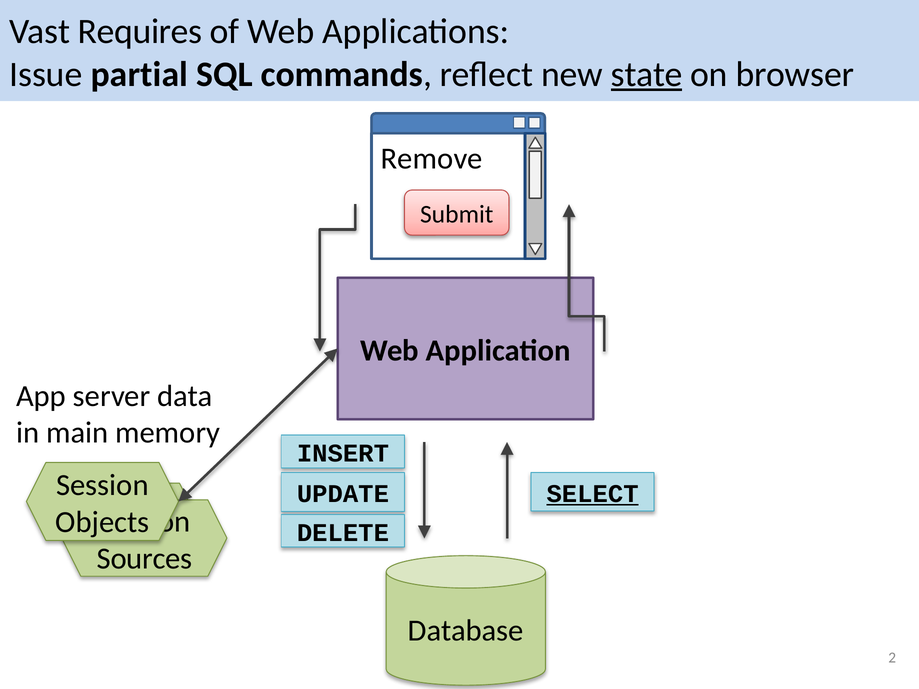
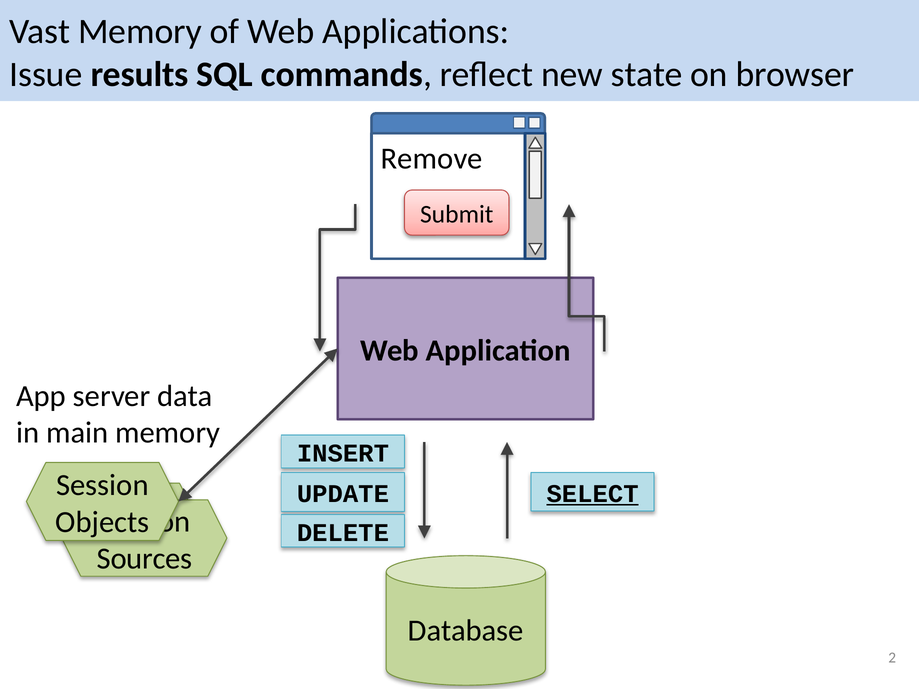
Vast Requires: Requires -> Memory (140, 32)
partial: partial -> results (140, 74)
state underline: present -> none (647, 74)
